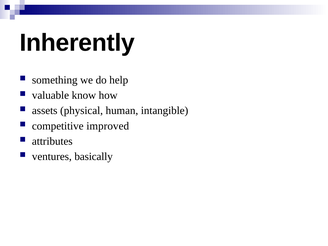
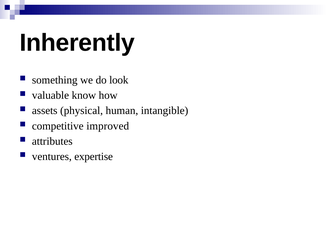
help: help -> look (119, 80)
basically: basically -> expertise (94, 157)
